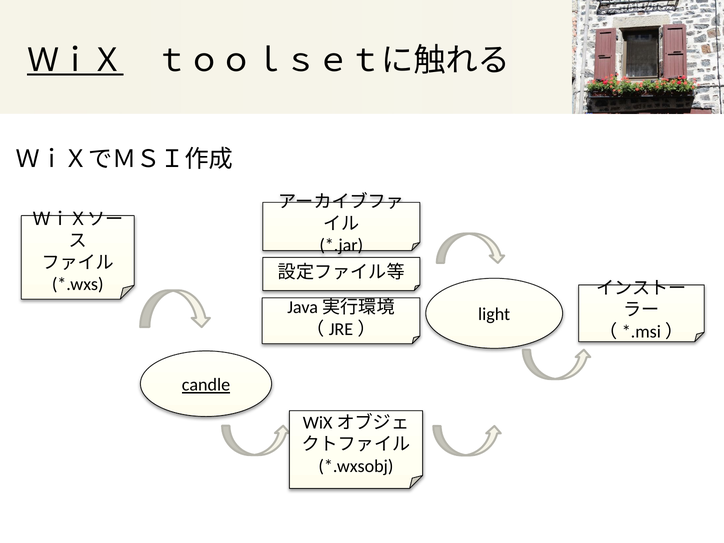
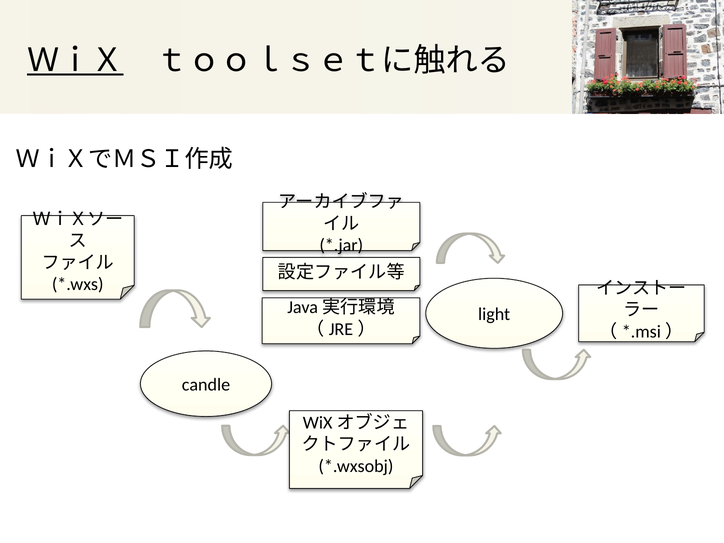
candle underline: present -> none (206, 385)
